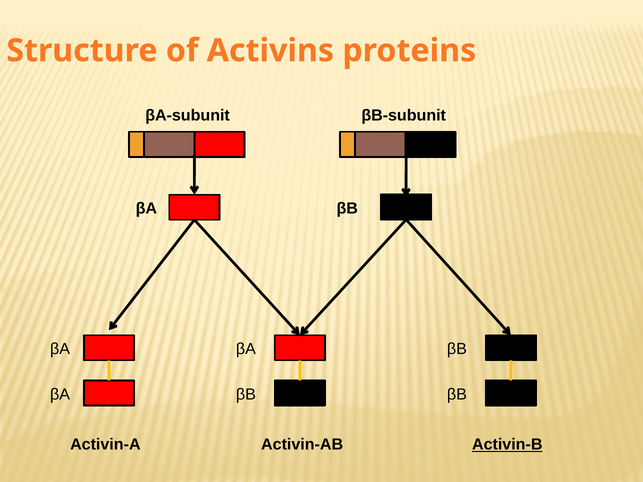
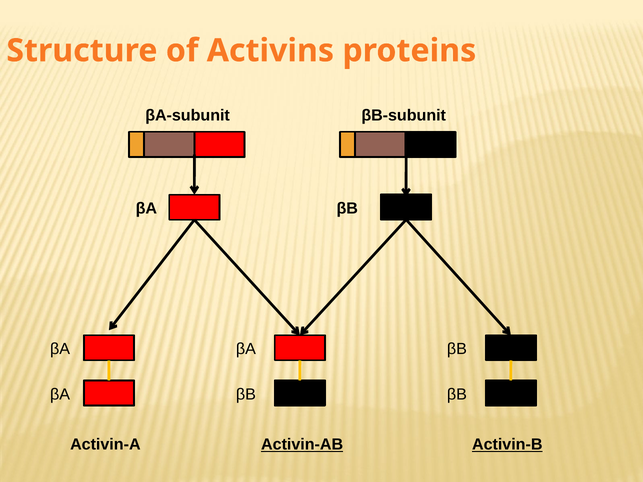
Activin-AB underline: none -> present (302, 445)
